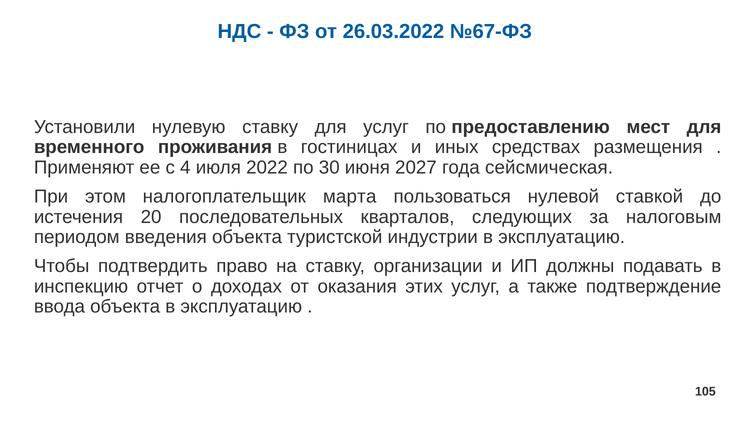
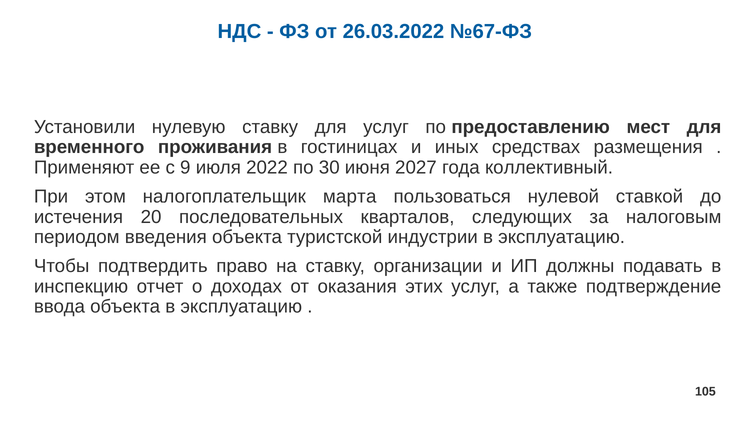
4: 4 -> 9 (185, 167)
сейсмическая: сейсмическая -> коллективный (549, 167)
